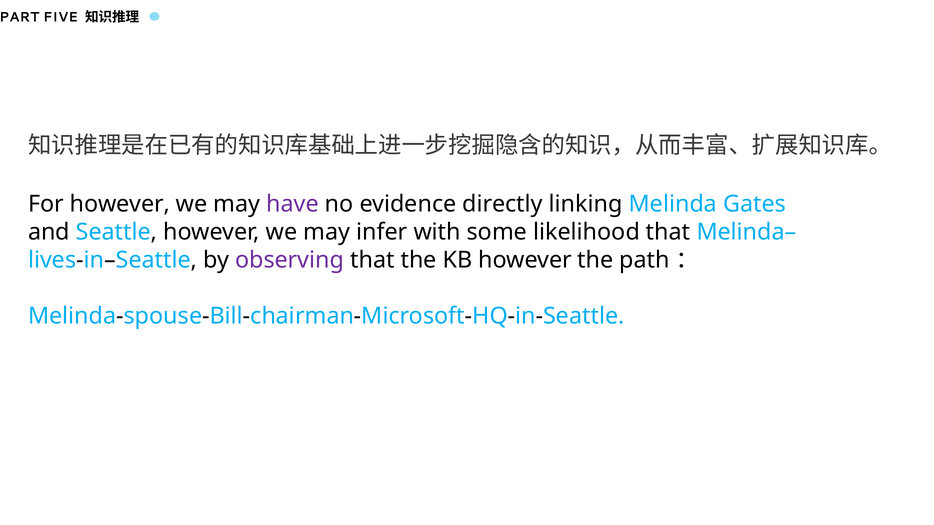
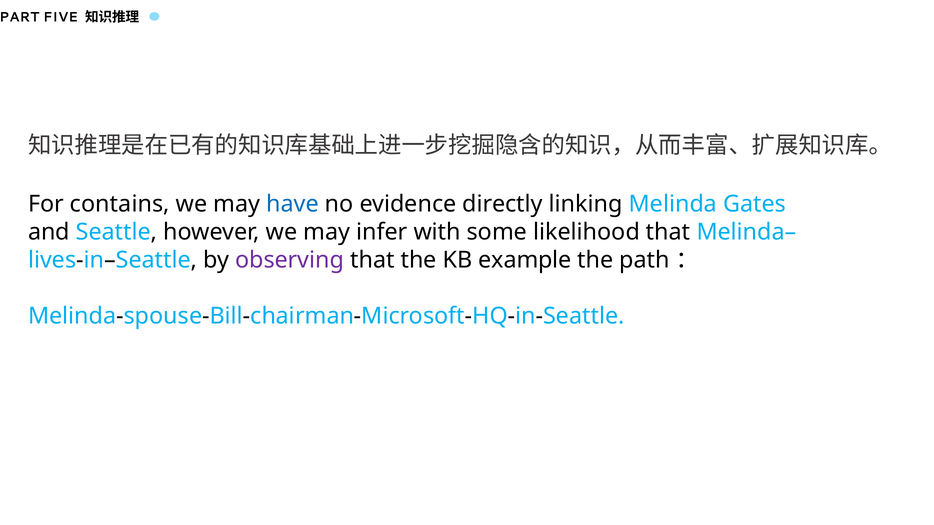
For however: however -> contains (120, 204)
have colour: purple -> blue (293, 204)
KB however: however -> example (525, 260)
